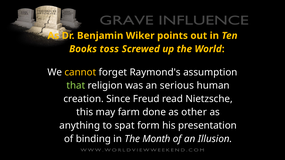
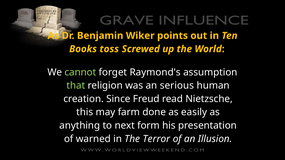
cannot colour: yellow -> light green (80, 72)
other: other -> easily (194, 112)
spat: spat -> next (125, 126)
binding: binding -> warned (93, 139)
Month: Month -> Terror (156, 139)
